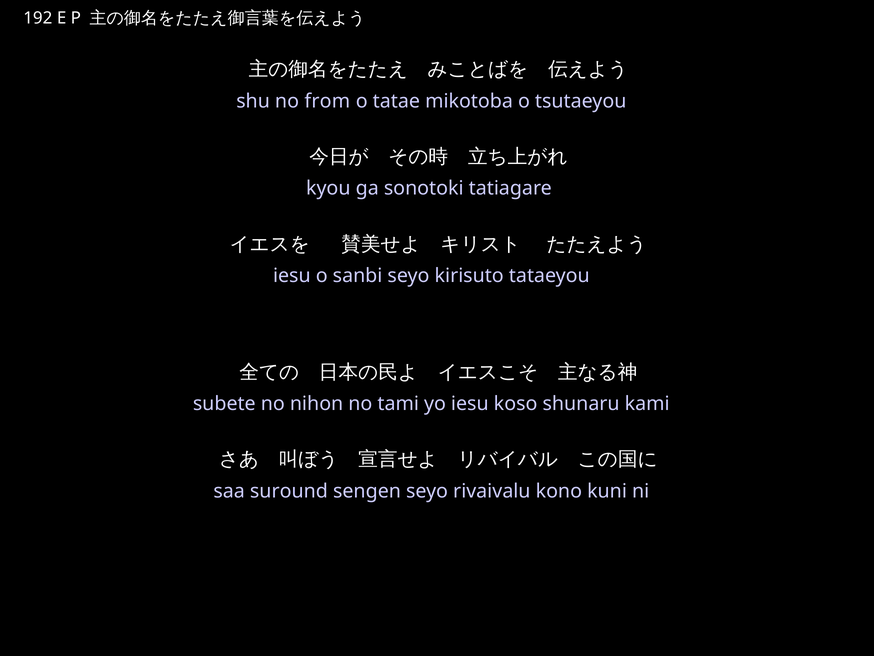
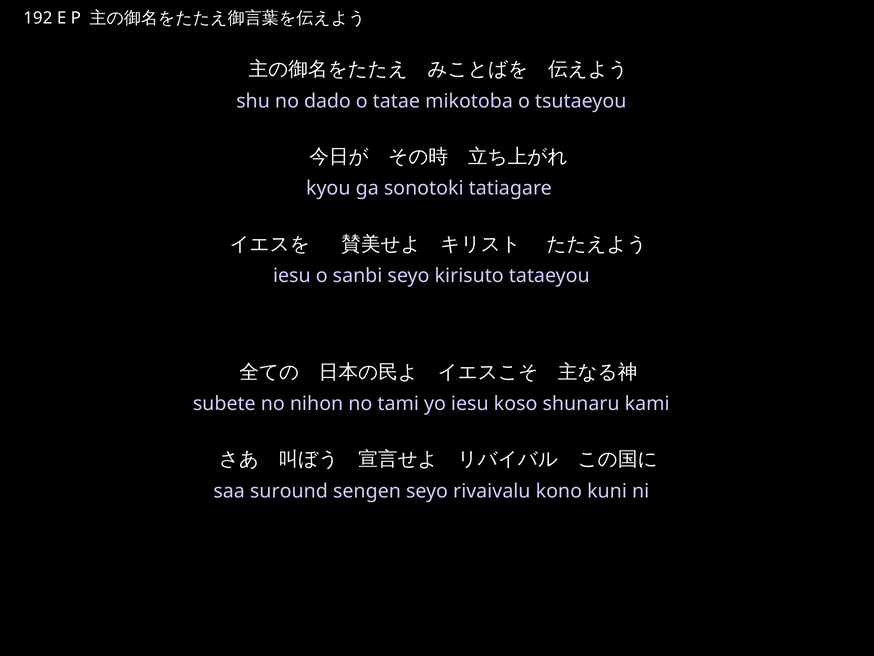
from: from -> dado (327, 101)
